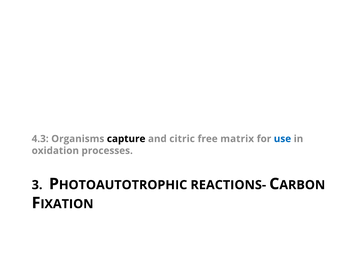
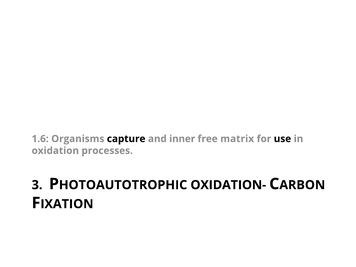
4.3: 4.3 -> 1.6 (40, 139)
citric: citric -> inner (182, 139)
use colour: blue -> black (282, 139)
REACTIONS-: REACTIONS- -> OXIDATION- (228, 185)
